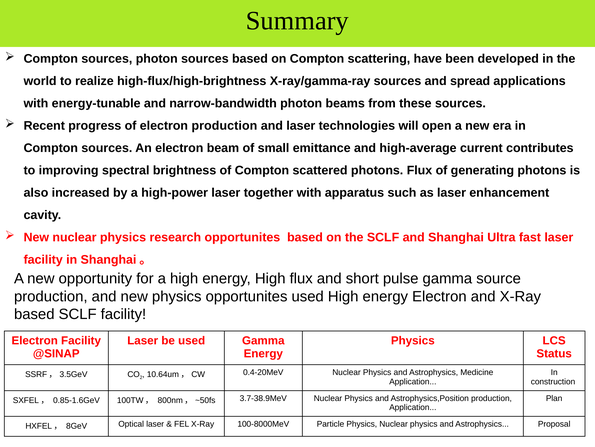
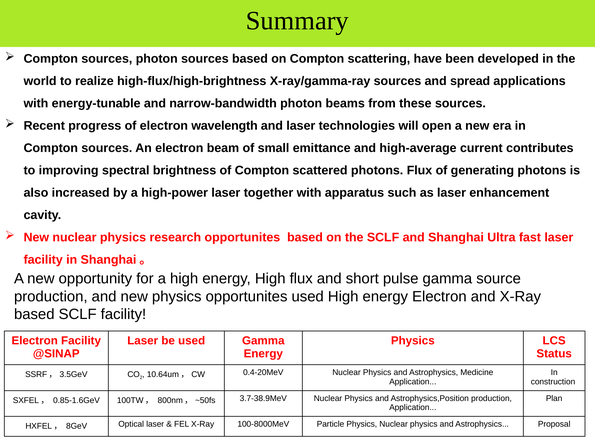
electron production: production -> wavelength (225, 125)
